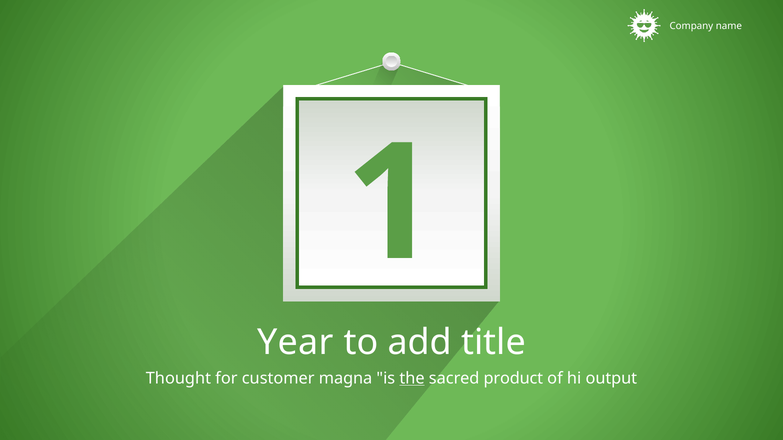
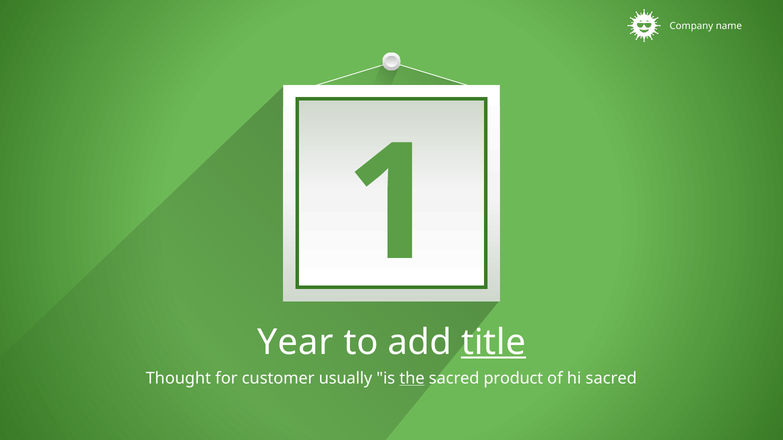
title underline: none -> present (494, 343)
magna: magna -> usually (346, 379)
hi output: output -> sacred (611, 379)
